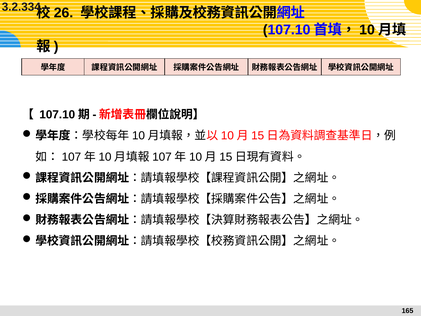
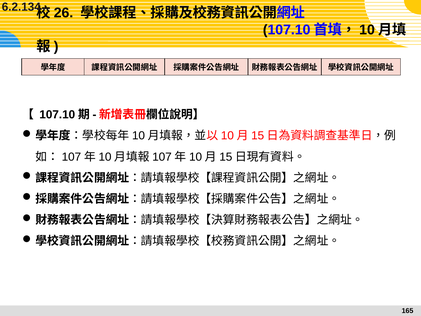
3.2.334: 3.2.334 -> 6.2.134 (21, 7)
